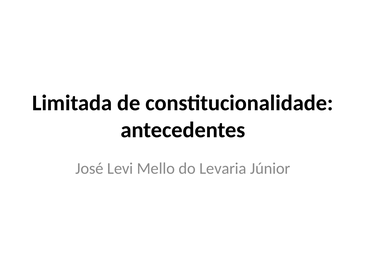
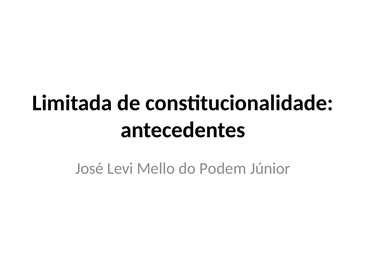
Levaria: Levaria -> Podem (223, 168)
